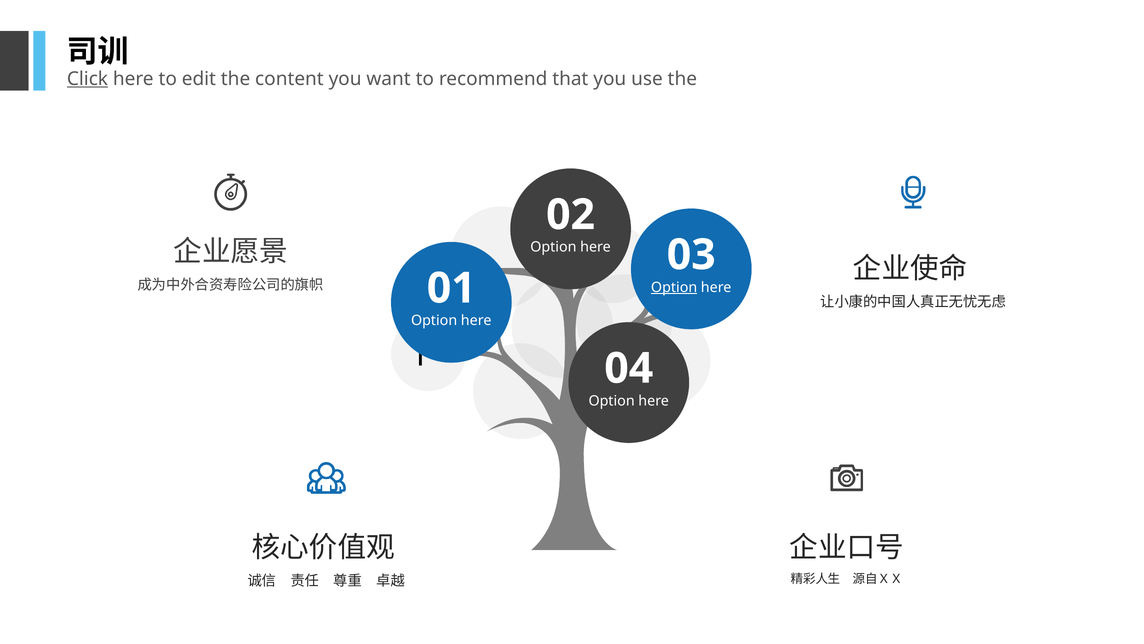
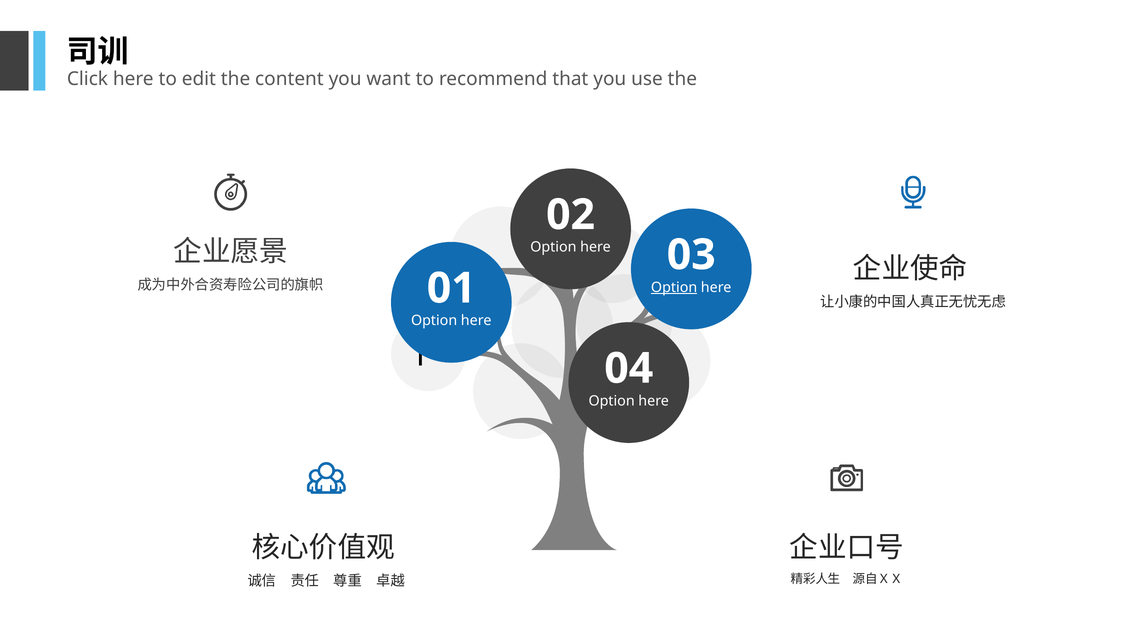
Click underline: present -> none (88, 79)
